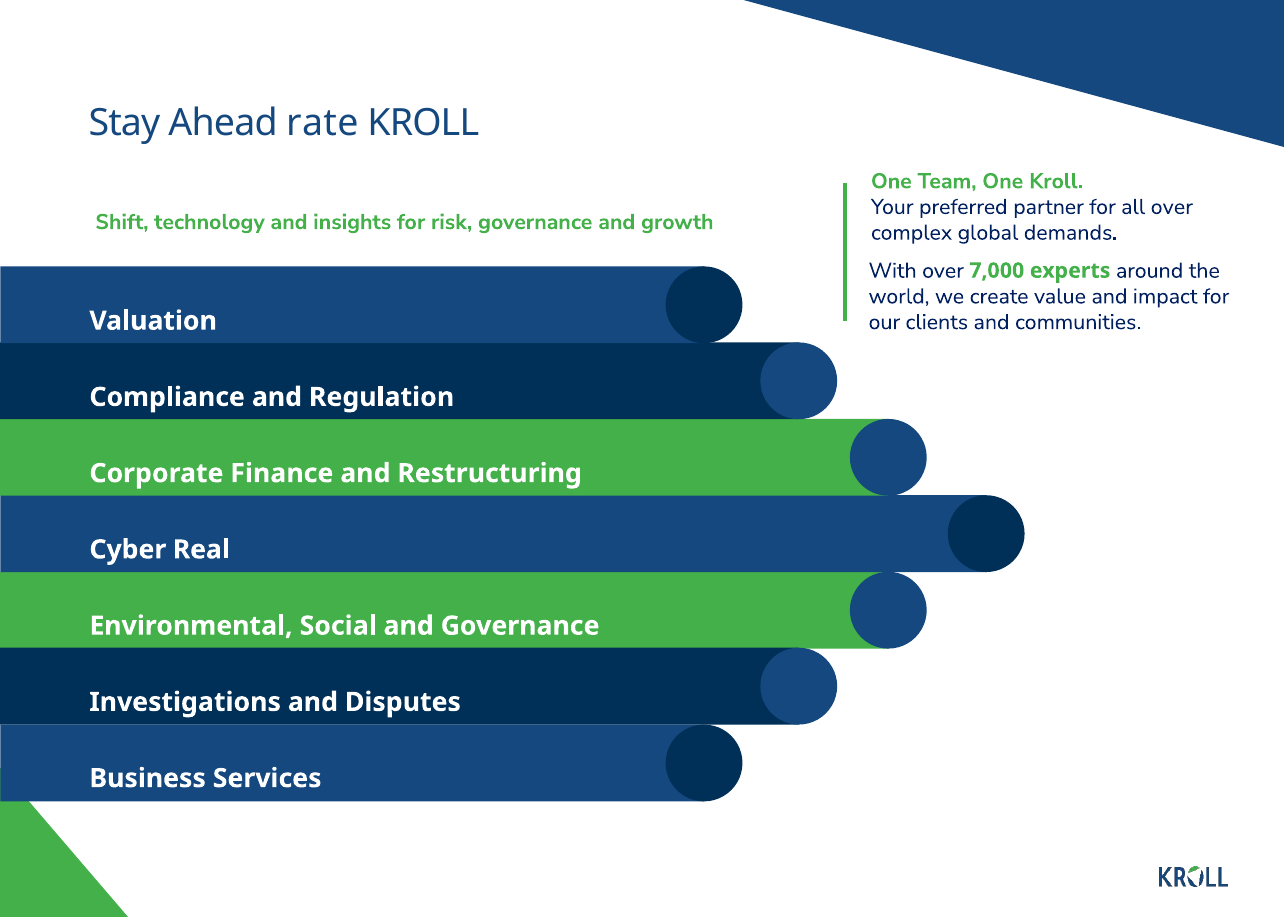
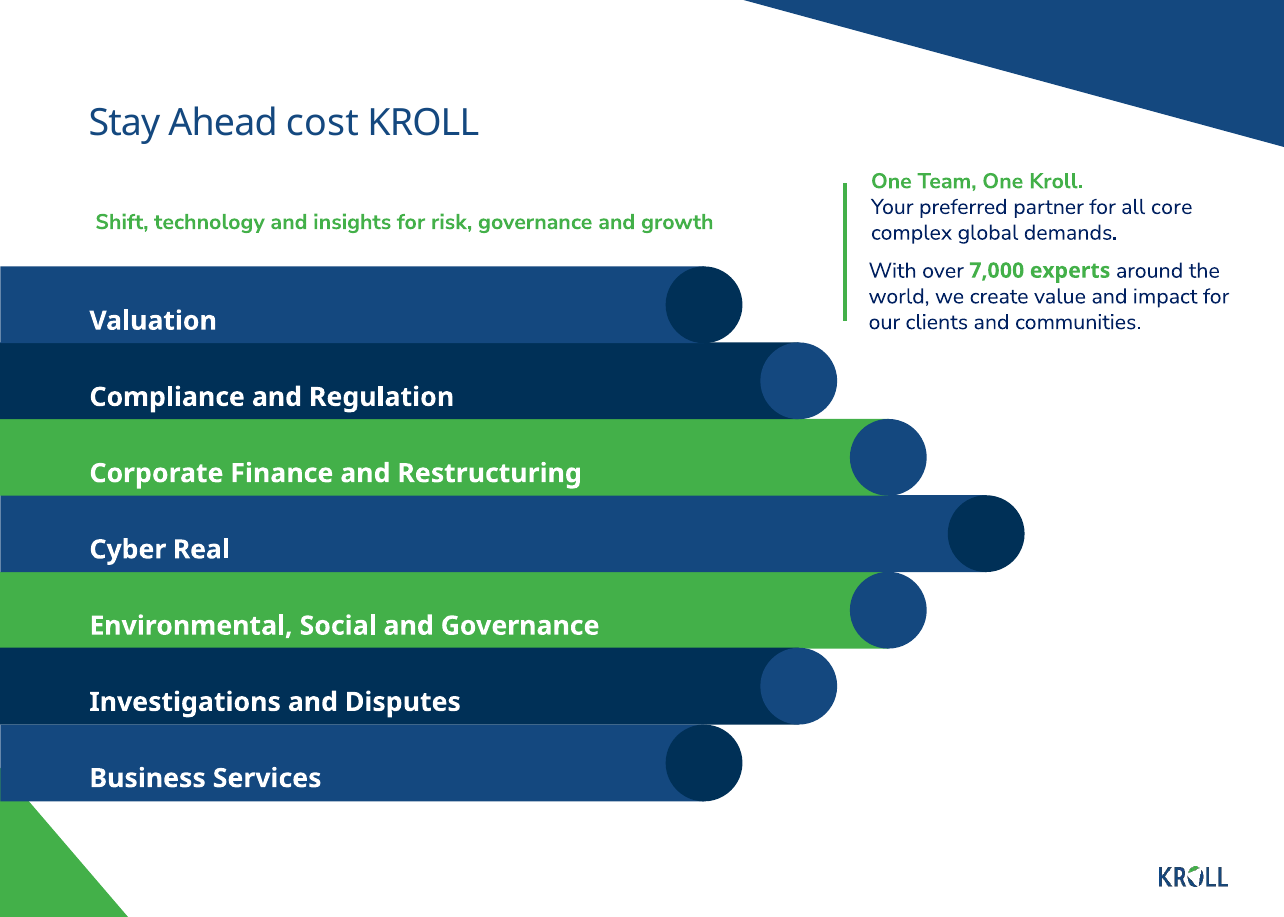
rate: rate -> cost (322, 123)
all over: over -> core (1172, 207)
